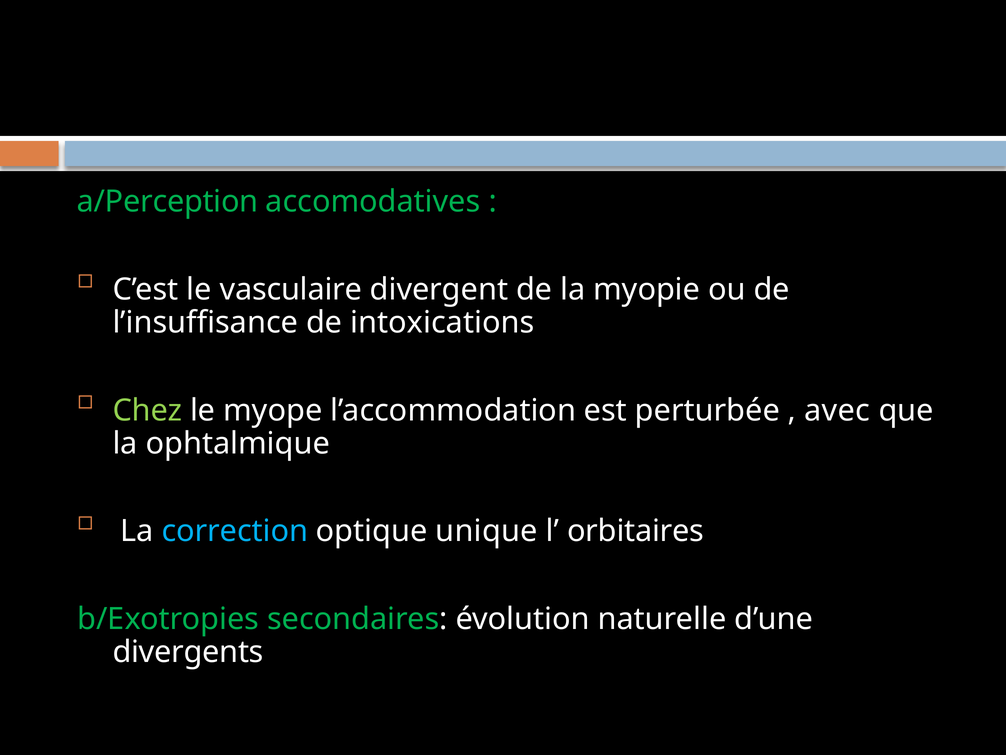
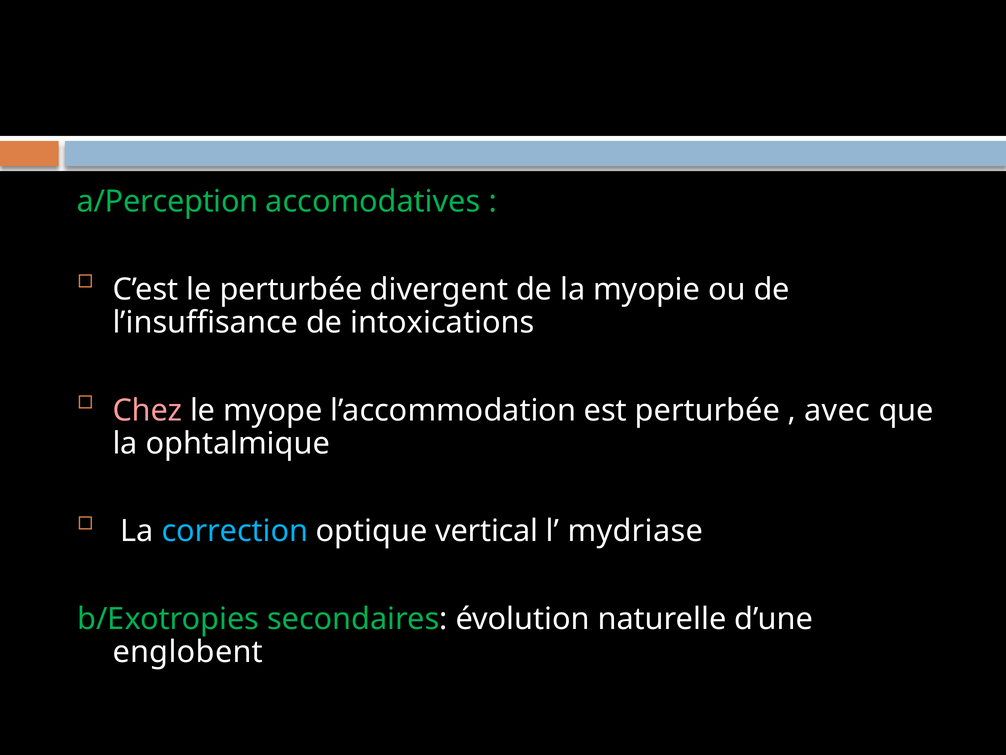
le vasculaire: vasculaire -> perturbée (291, 289)
Chez colour: light green -> pink (147, 410)
unique: unique -> vertical (487, 531)
orbitaires: orbitaires -> mydriase (635, 531)
divergents: divergents -> englobent (188, 652)
